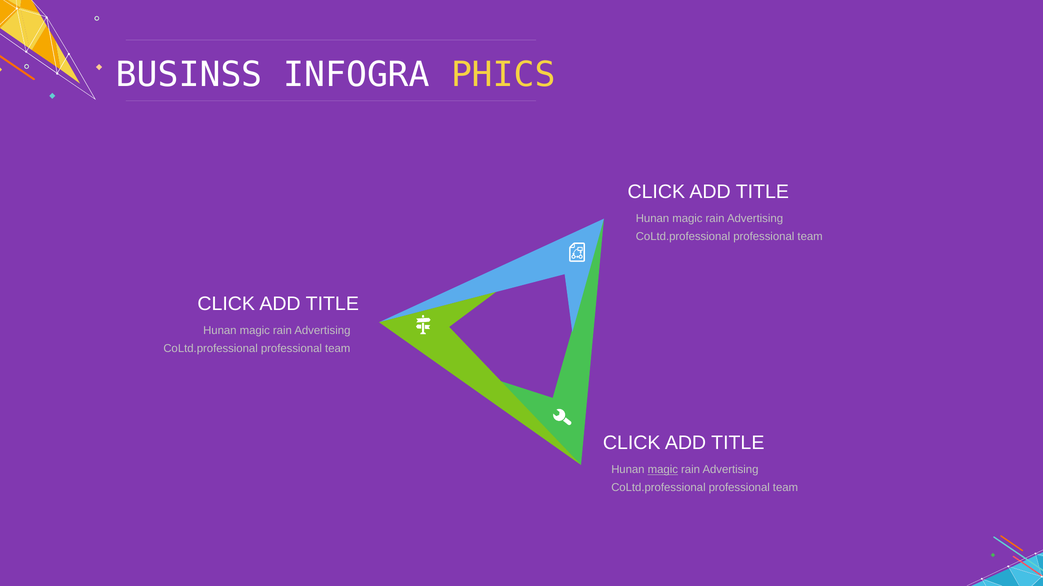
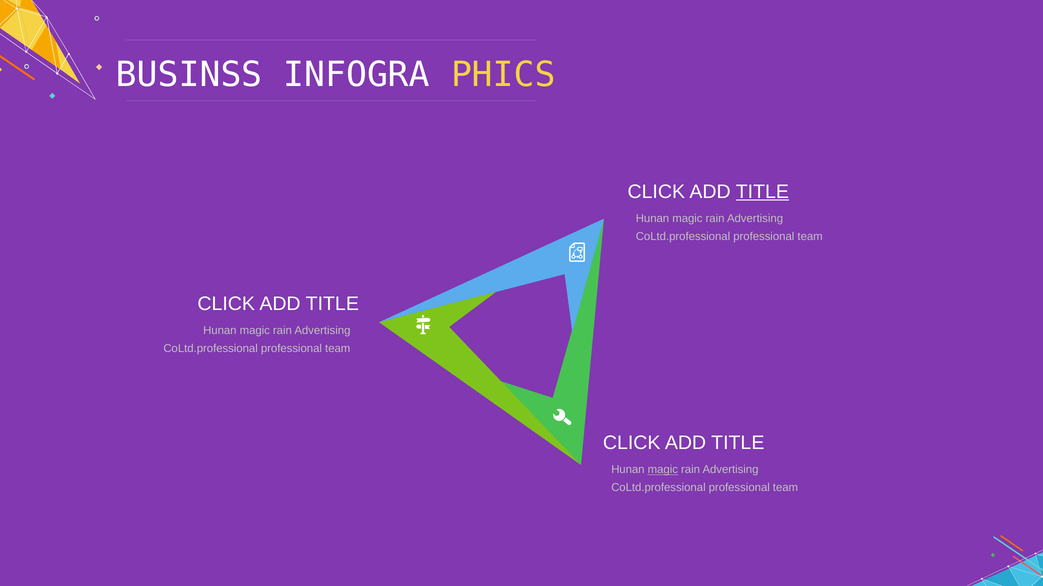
TITLE underline: none -> present (762, 192)
